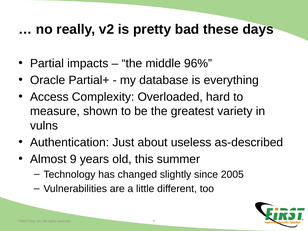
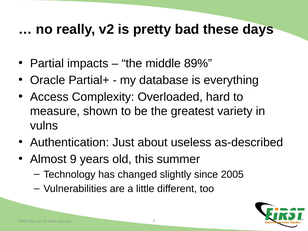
96%: 96% -> 89% (198, 63)
